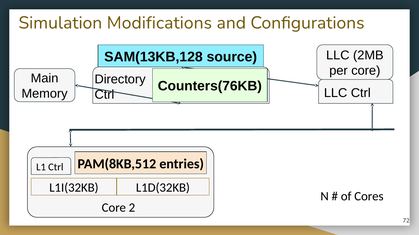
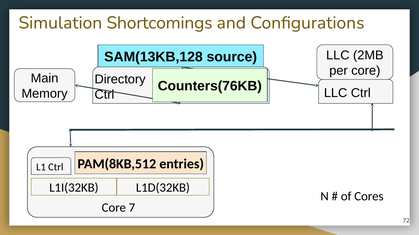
Modifications: Modifications -> Shortcomings (159, 23)
2: 2 -> 7 (132, 208)
